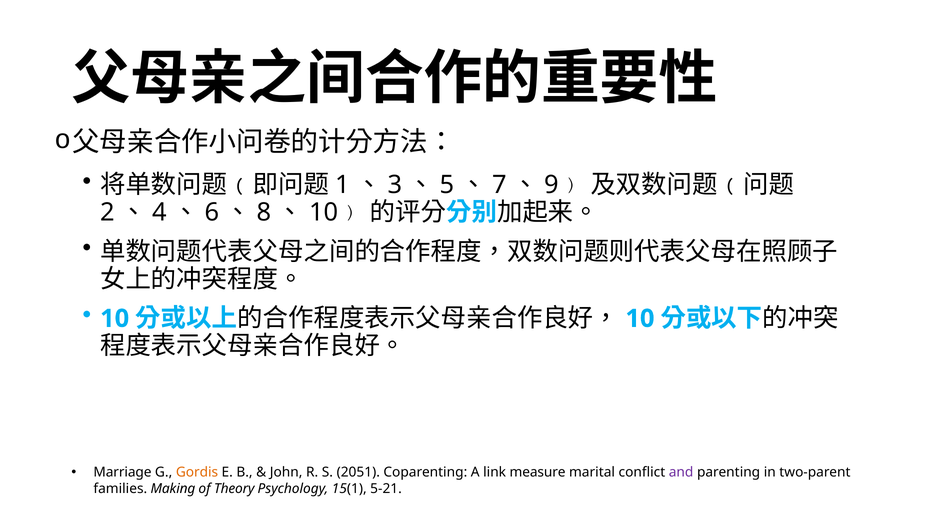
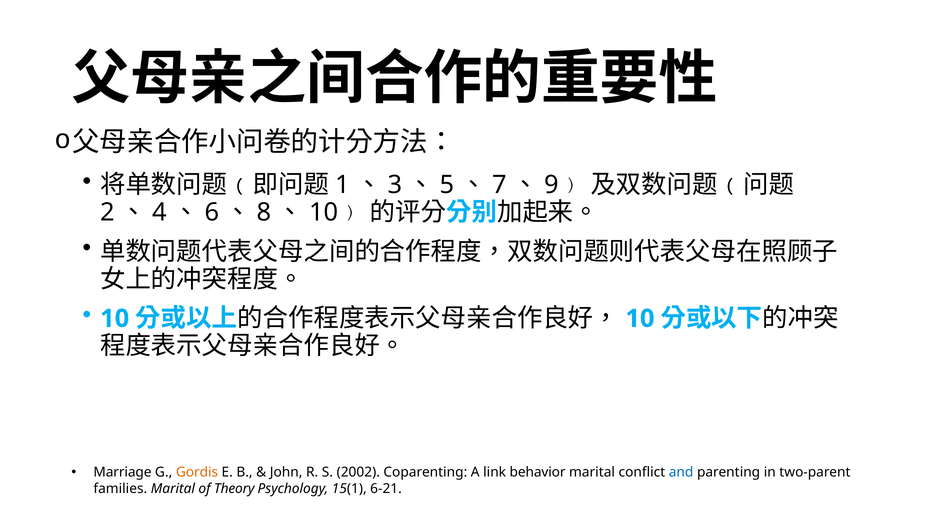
2051: 2051 -> 2002 (358, 472)
measure: measure -> behavior (538, 472)
and colour: purple -> blue (681, 472)
families Making: Making -> Marital (173, 489)
5-21: 5-21 -> 6-21 (386, 489)
